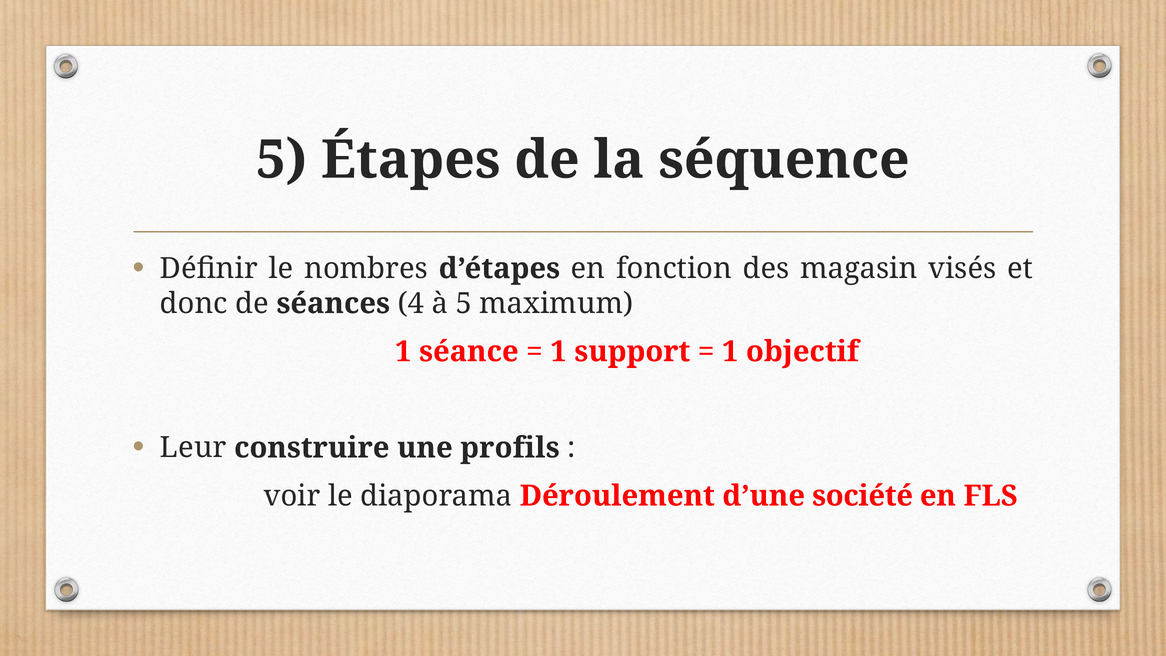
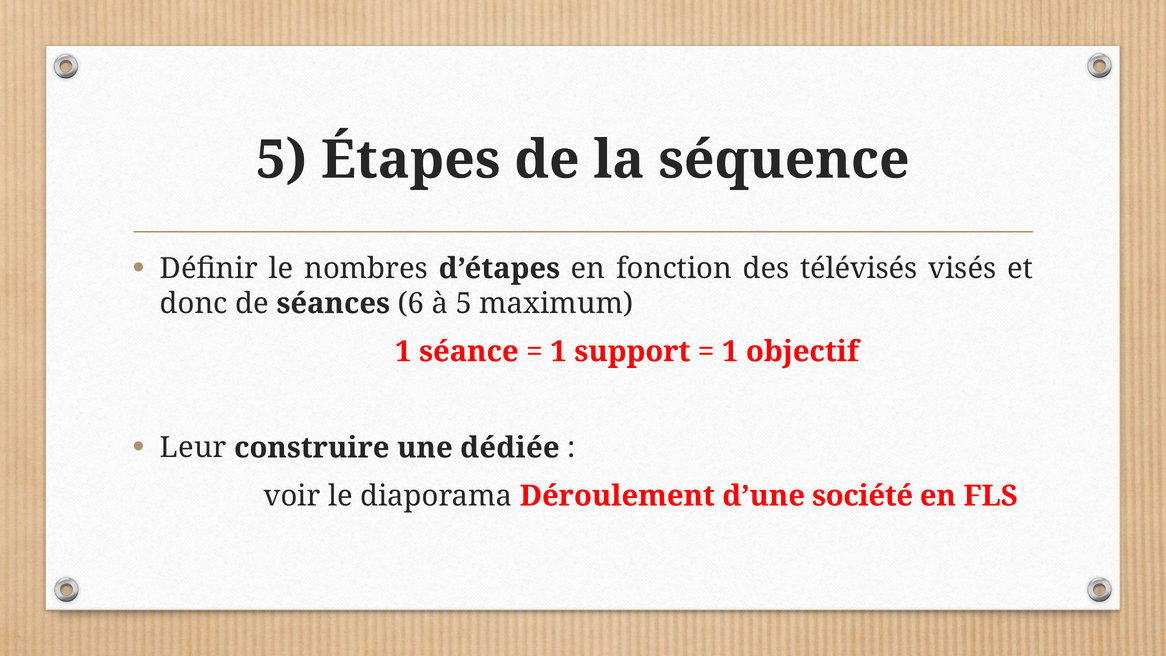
magasin: magasin -> télévisés (859, 268)
4: 4 -> 6 (411, 303)
profils: profils -> dédiée (510, 448)
